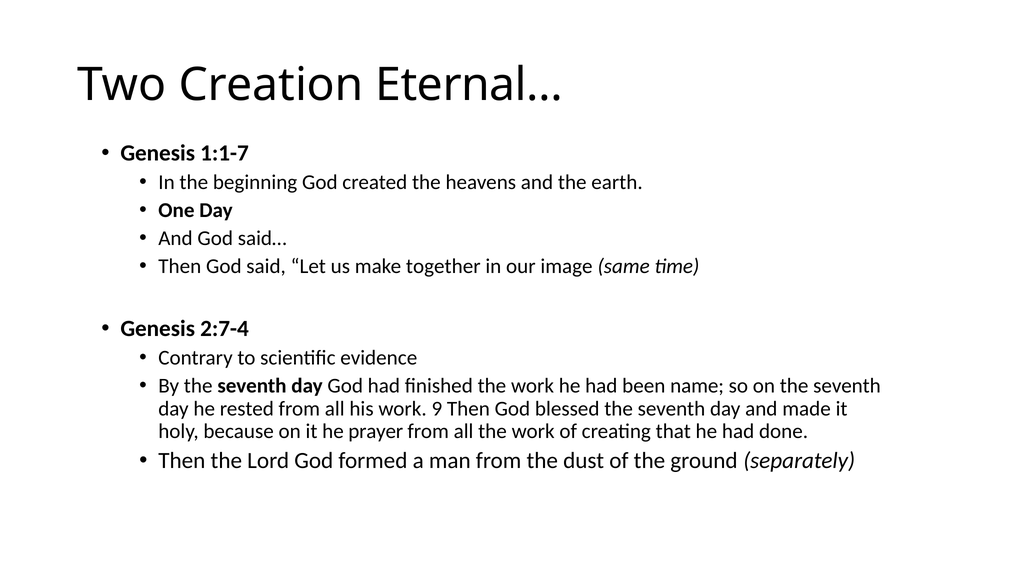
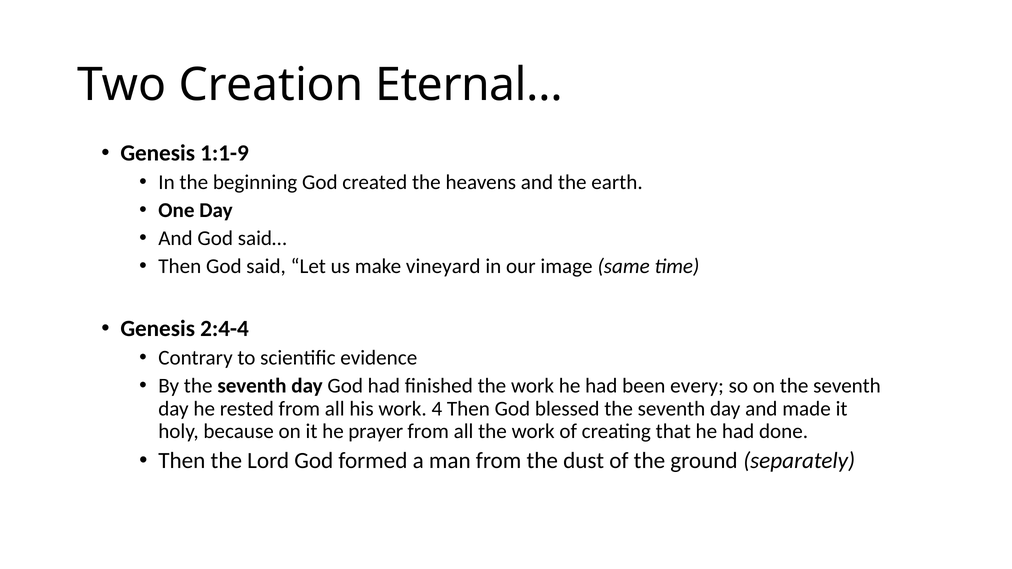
1:1-7: 1:1-7 -> 1:1-9 (224, 153)
together: together -> vineyard (443, 266)
2:7-4: 2:7-4 -> 2:4-4 (224, 329)
name: name -> every (697, 386)
9: 9 -> 4 (437, 409)
